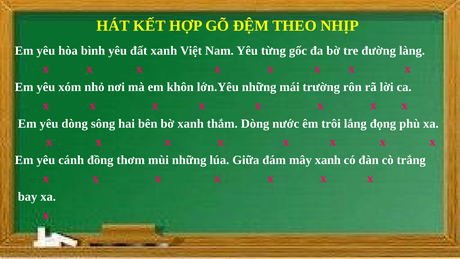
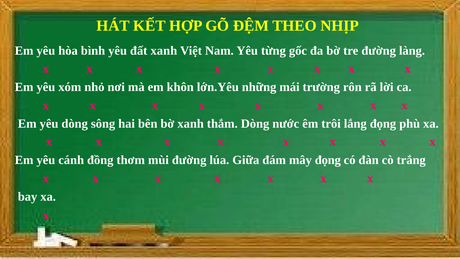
mùi những: những -> đường (189, 160)
mây xanh: xanh -> đọng (328, 160)
